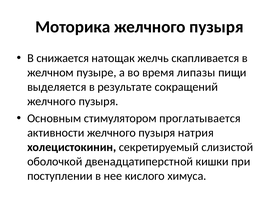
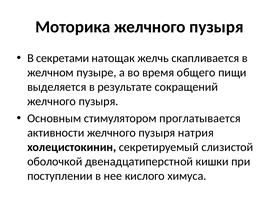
снижается: снижается -> секретами (63, 58)
липазы: липазы -> общего (196, 73)
